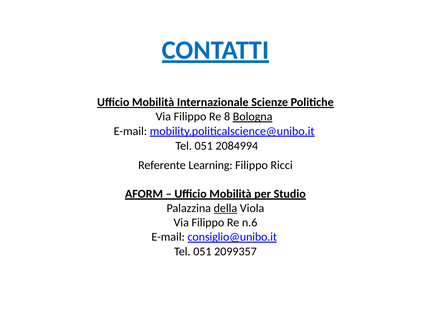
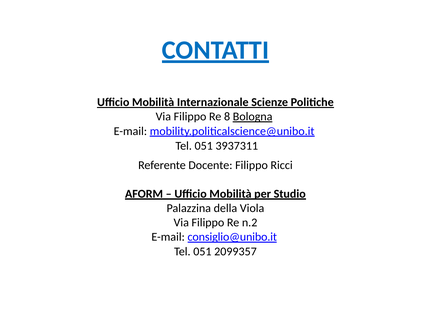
2084994: 2084994 -> 3937311 (237, 146)
Learning: Learning -> Docente (210, 165)
della underline: present -> none (225, 208)
n.6: n.6 -> n.2 (250, 223)
